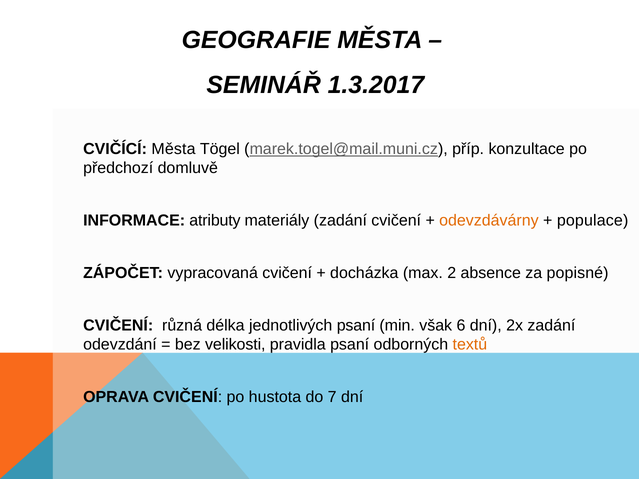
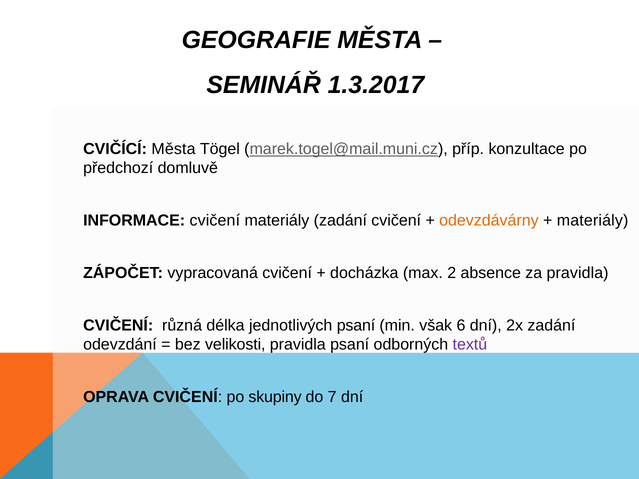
INFORMACE atributy: atributy -> cvičení (215, 221)
populace: populace -> materiály (593, 221)
za popisné: popisné -> pravidla (578, 273)
textů colour: orange -> purple (470, 345)
hustota: hustota -> skupiny (275, 397)
